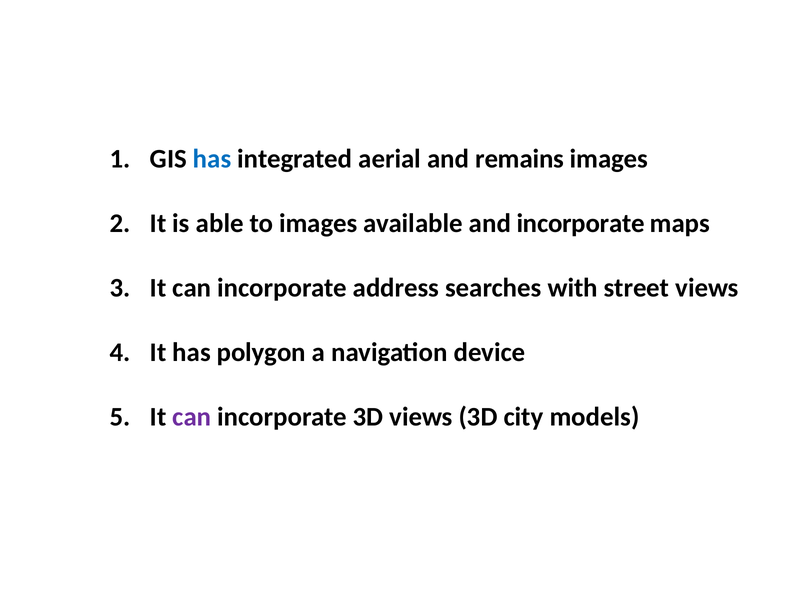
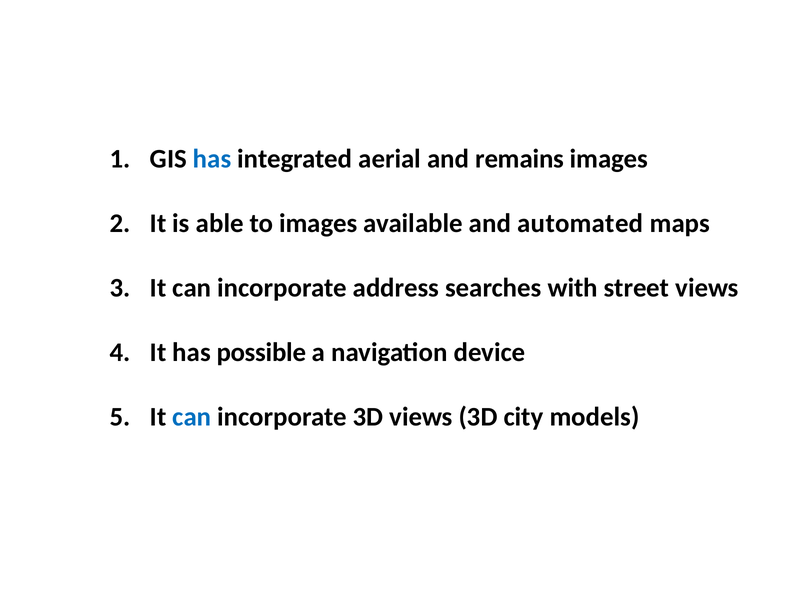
and incorporate: incorporate -> automated (580, 224)
polygon: polygon -> possible (261, 353)
can colour: purple -> blue (192, 417)
